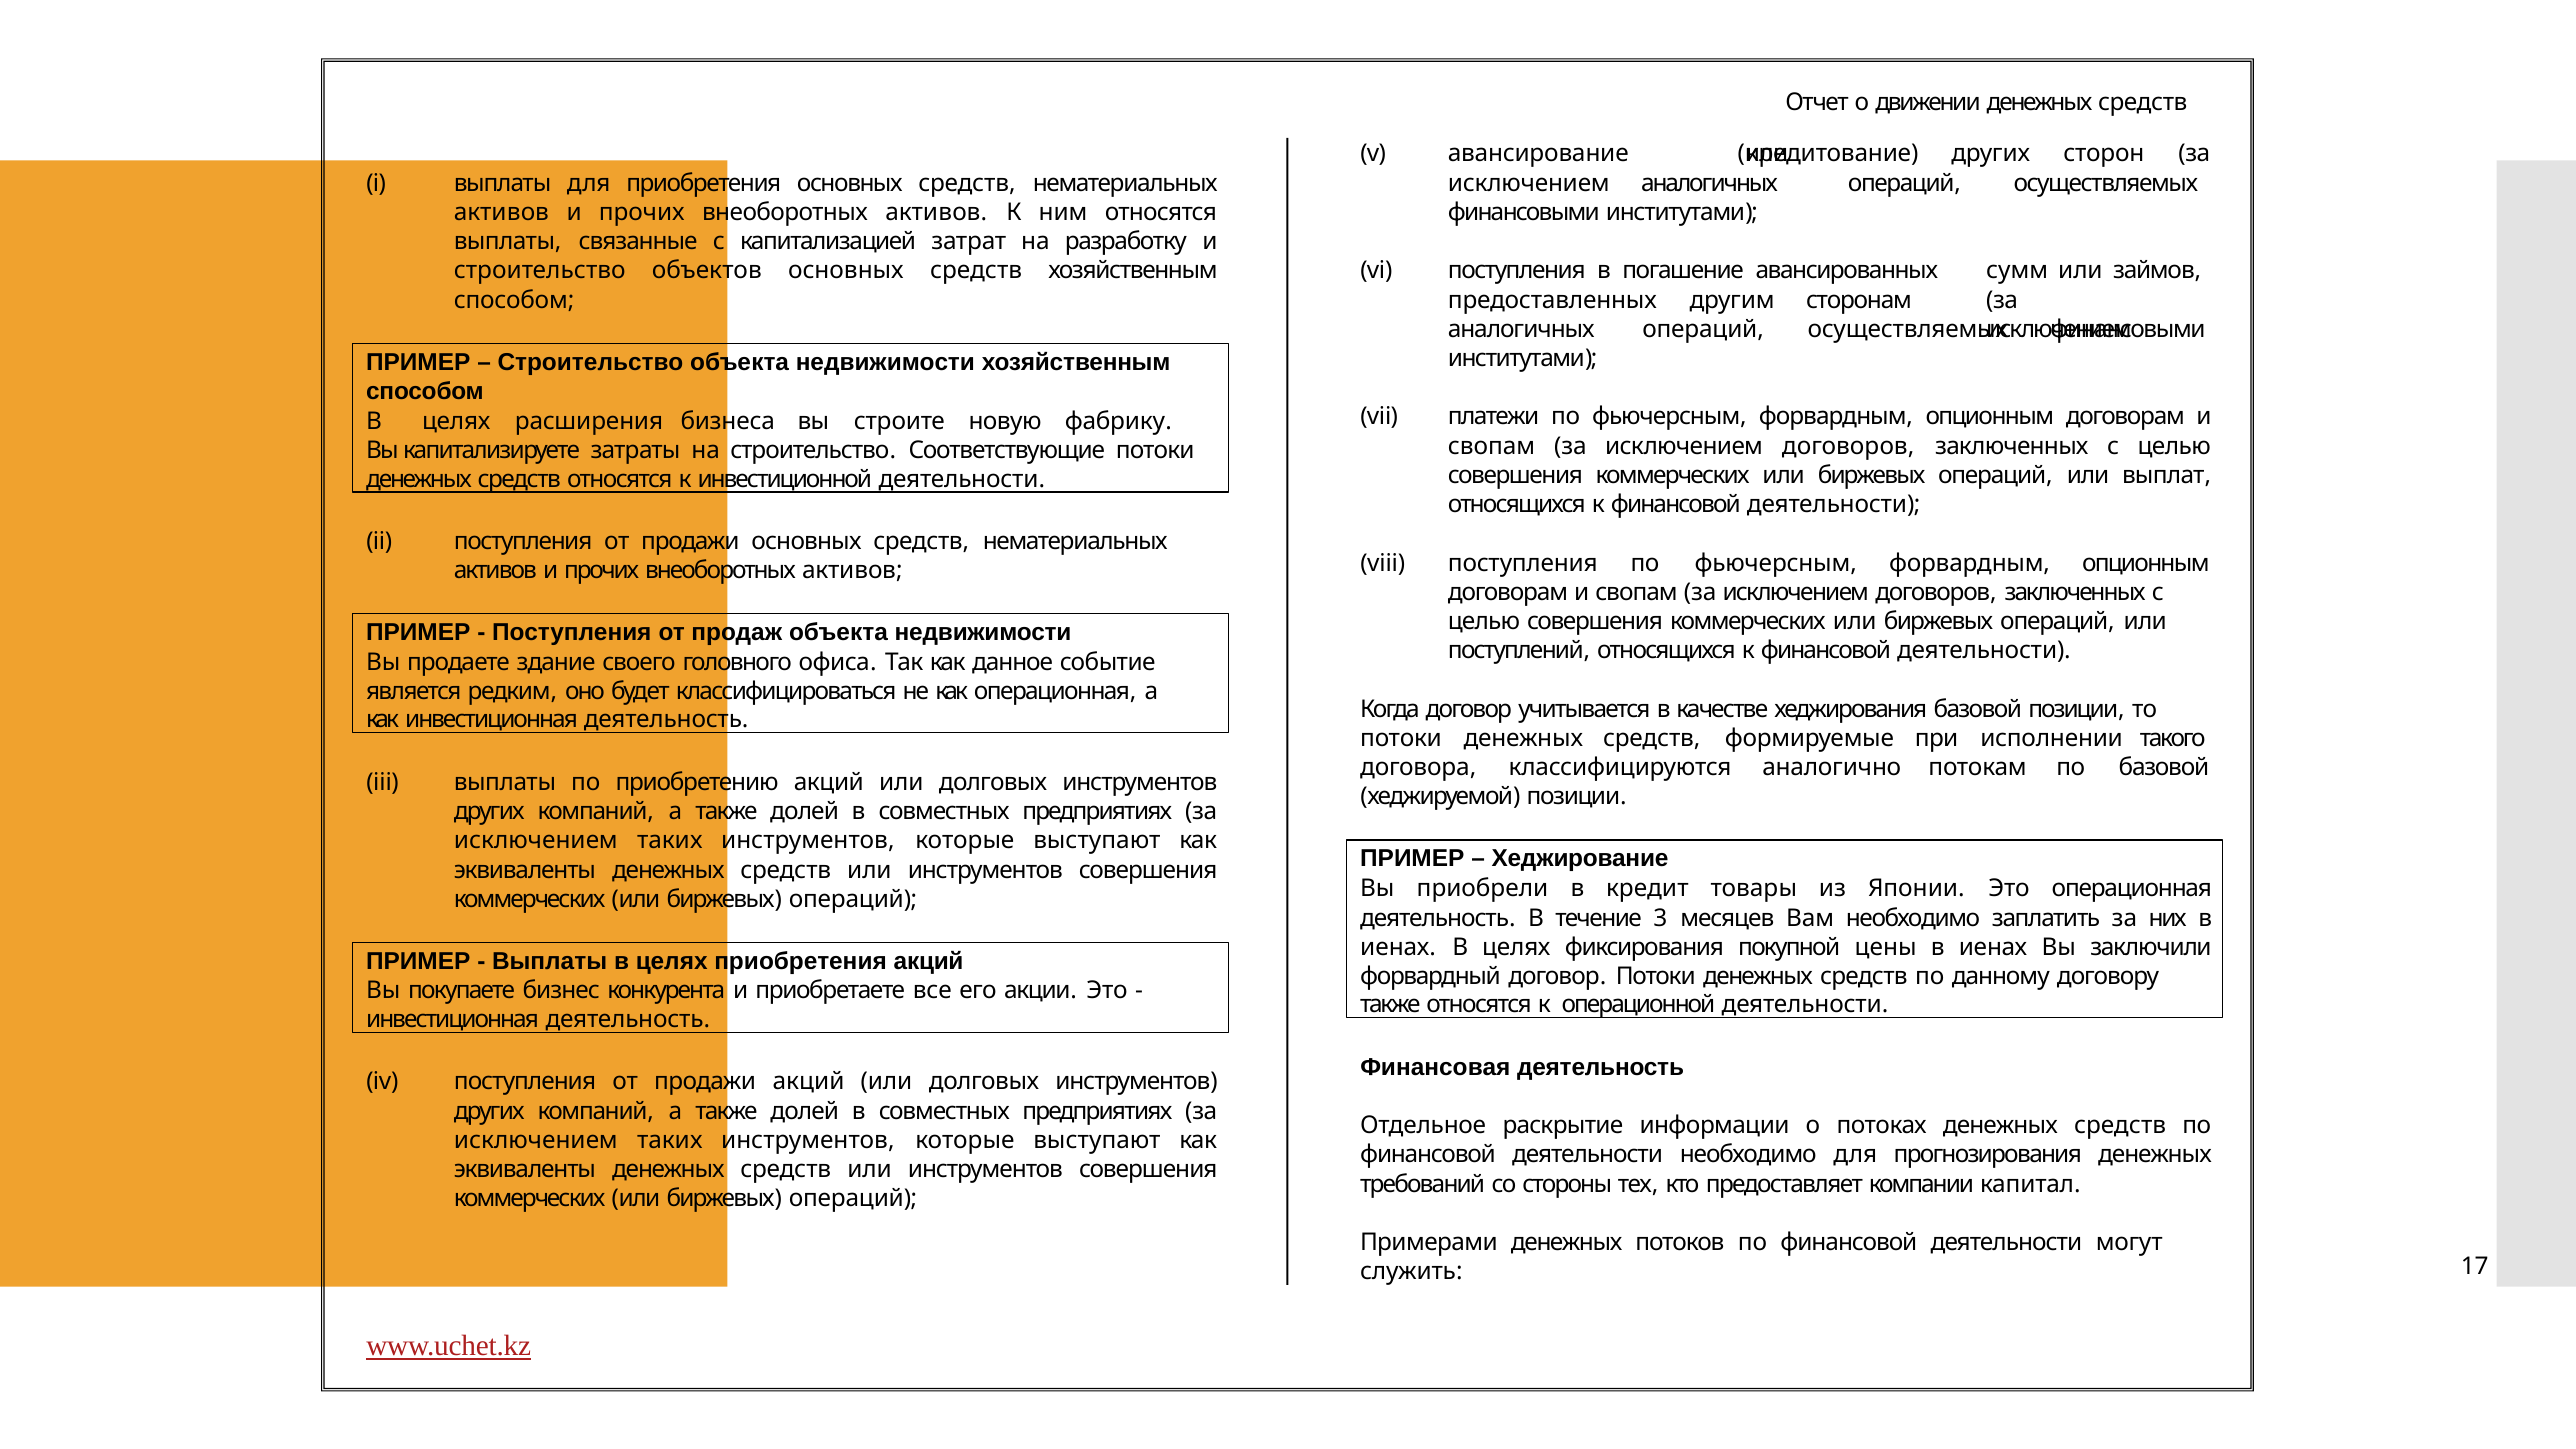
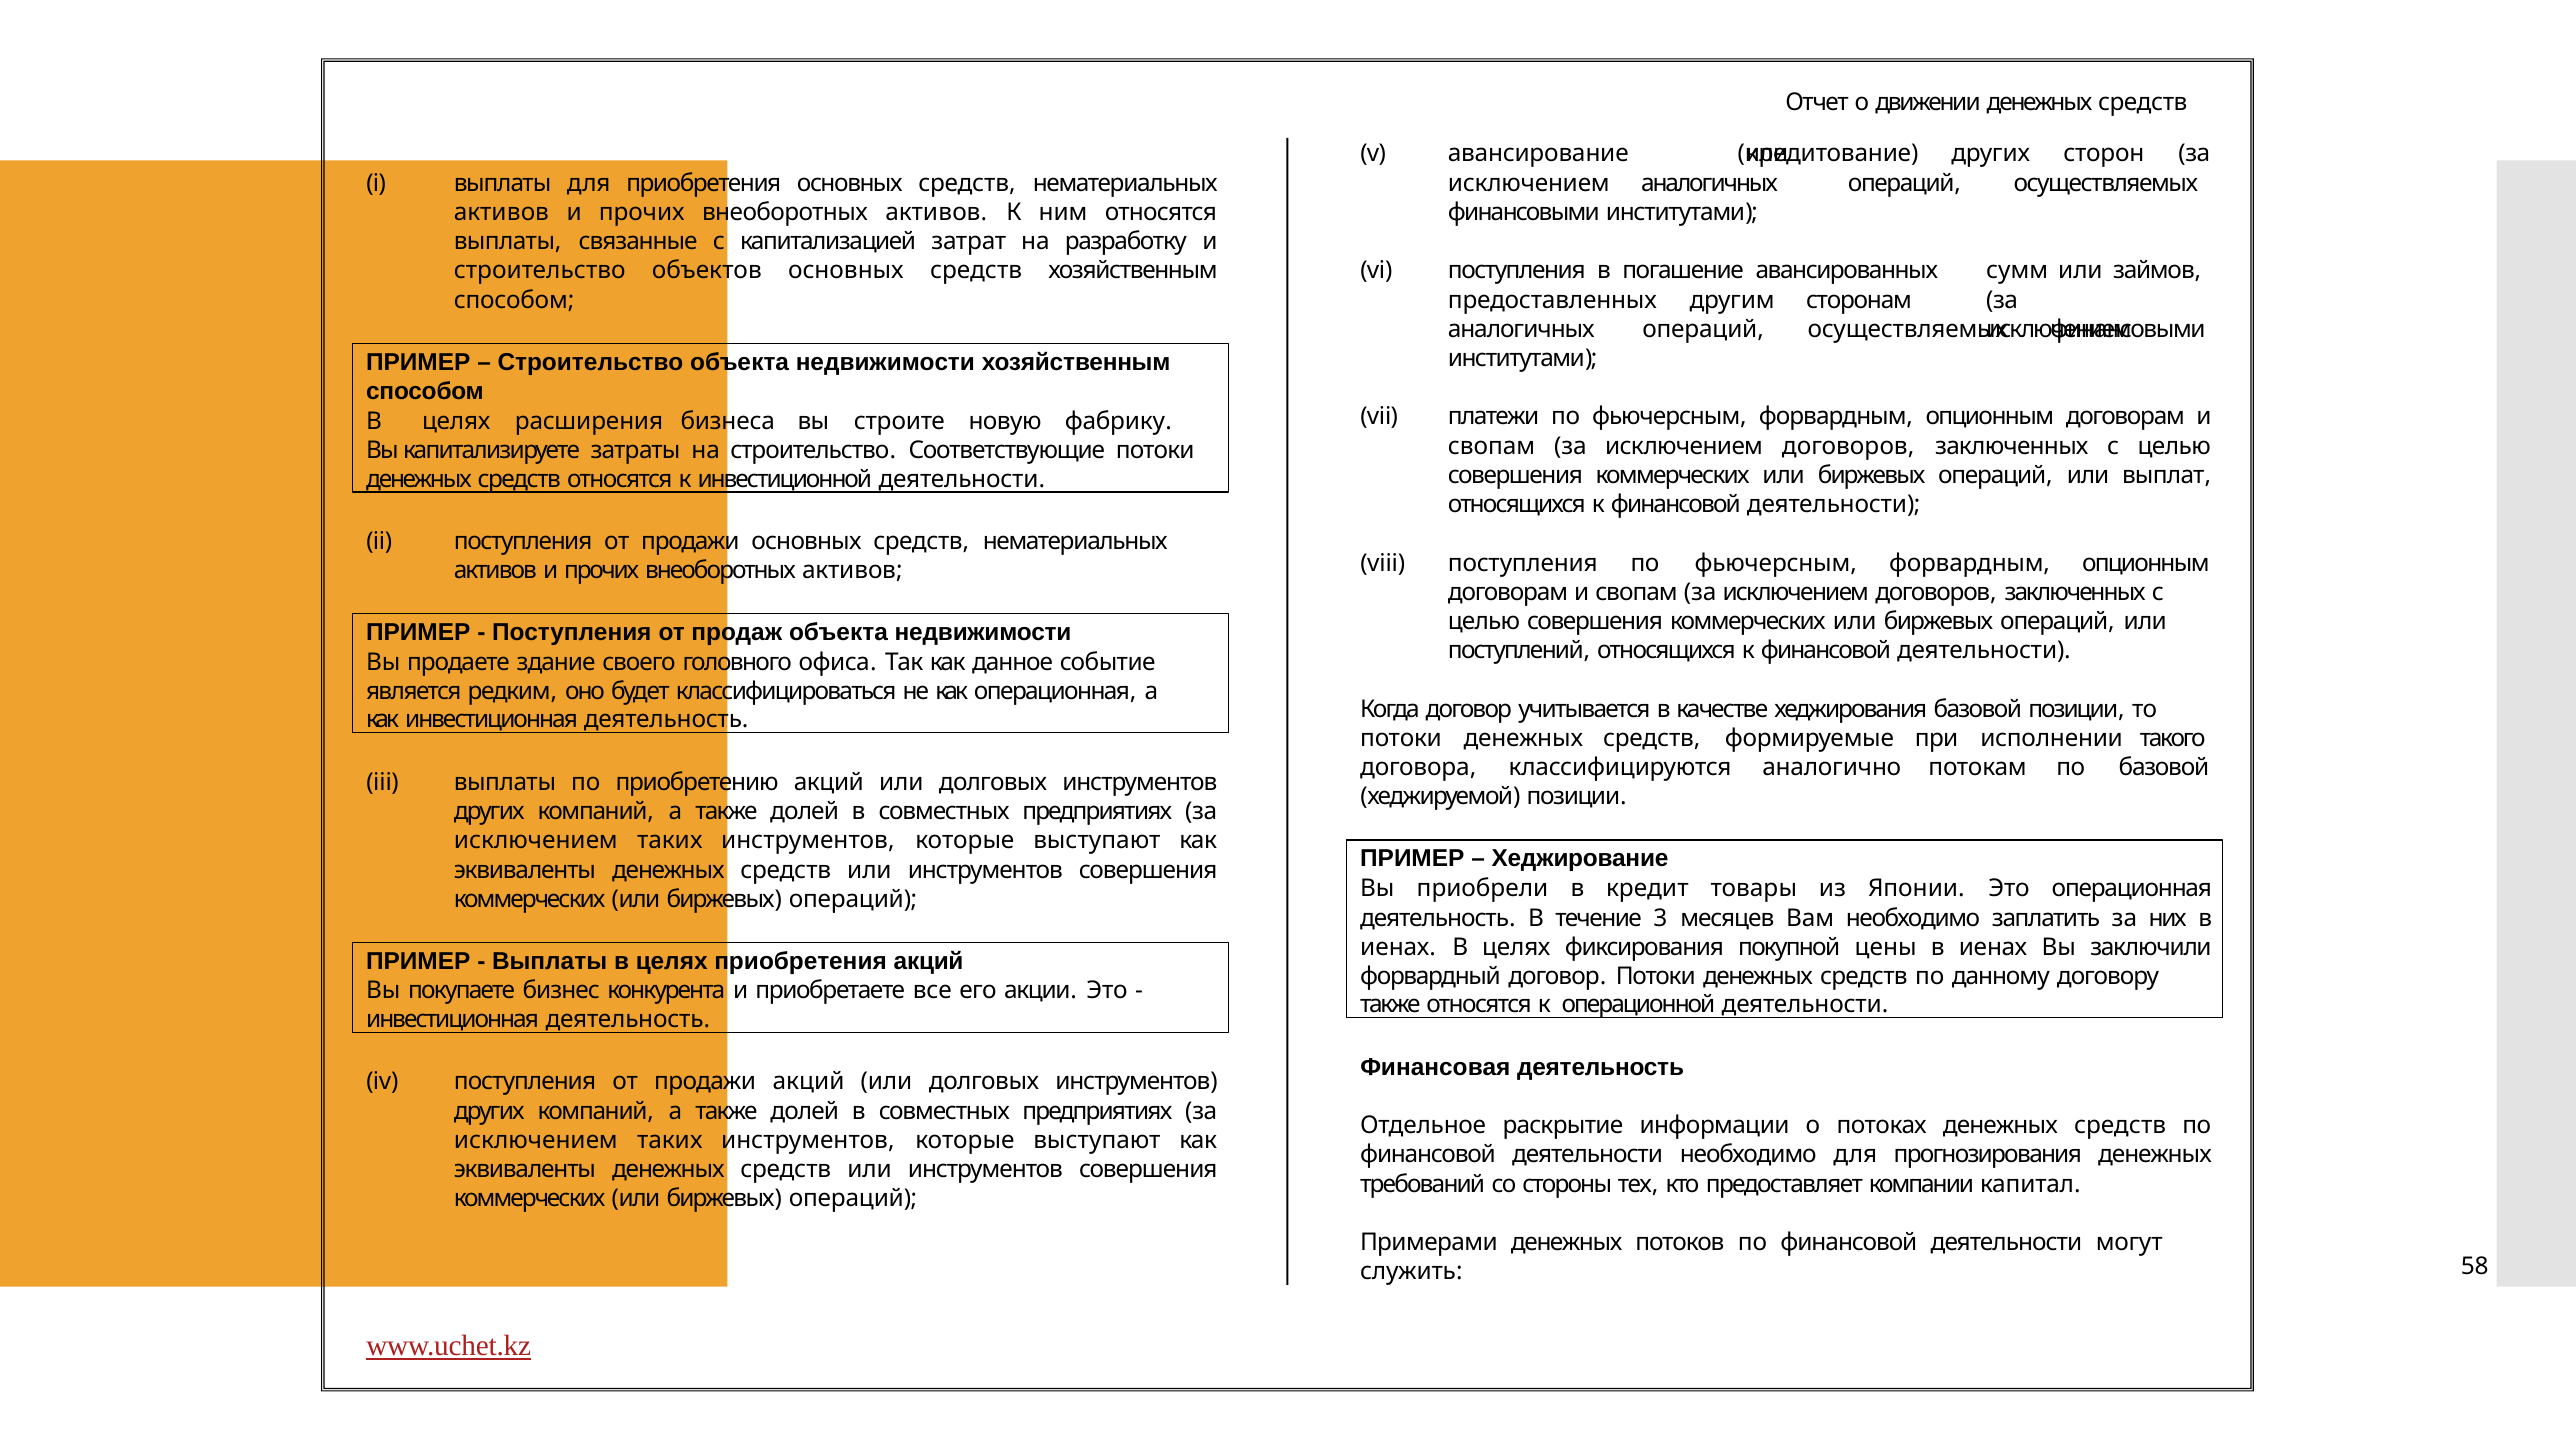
17: 17 -> 58 (2475, 1266)
